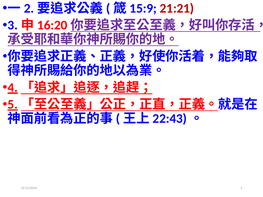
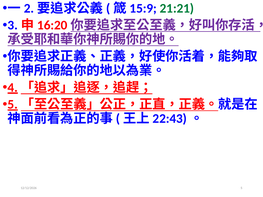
21:21 colour: red -> green (177, 8)
